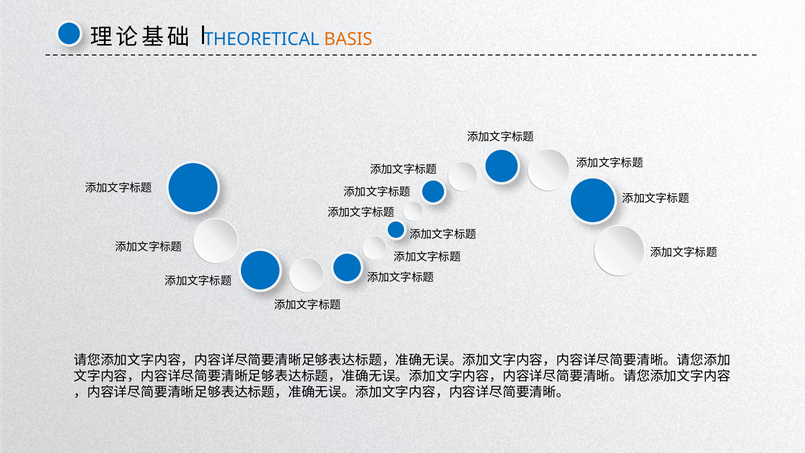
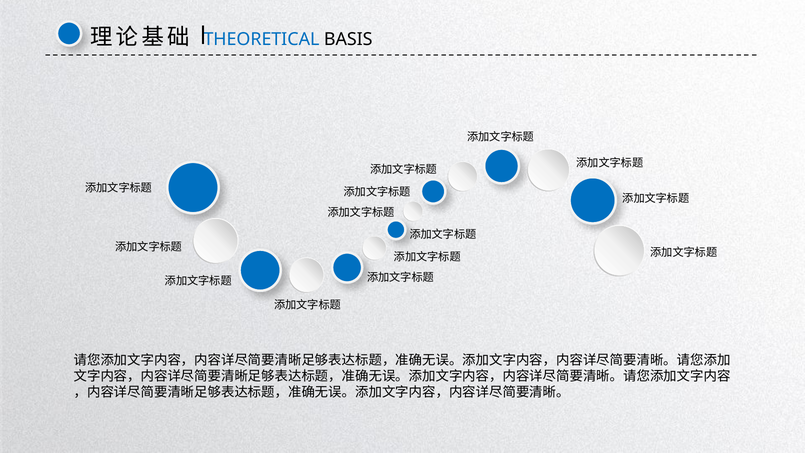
BASIS colour: orange -> black (348, 40)
